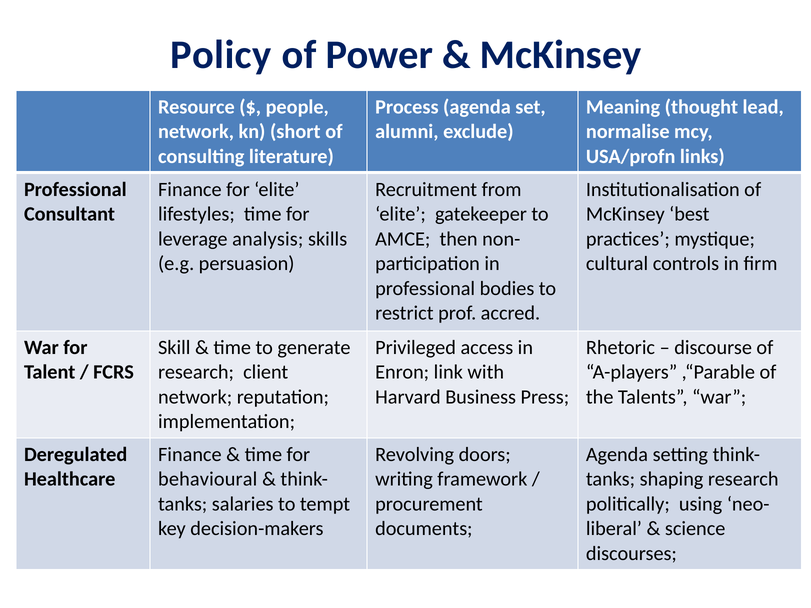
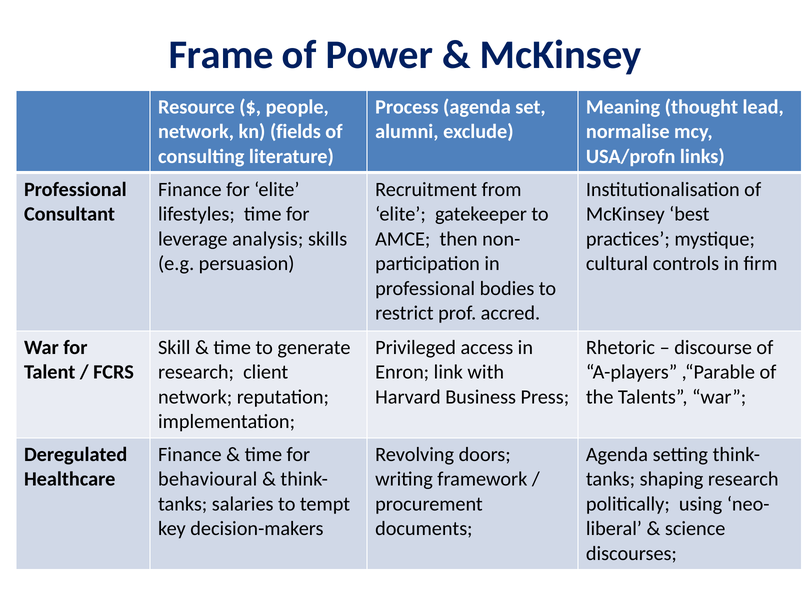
Policy: Policy -> Frame (221, 55)
short: short -> fields (295, 132)
